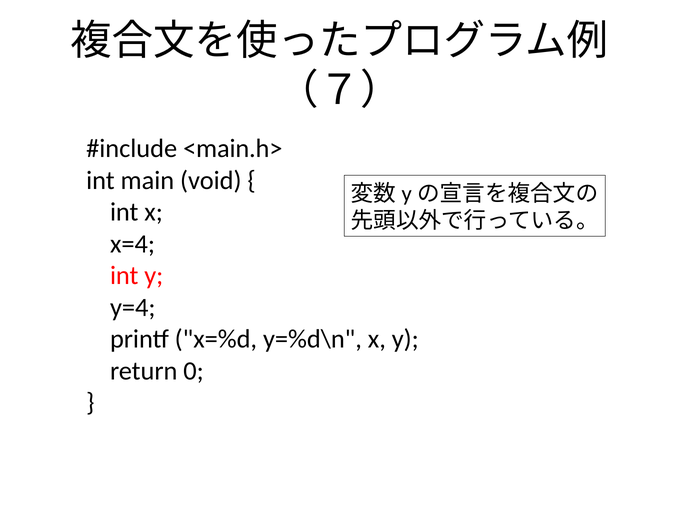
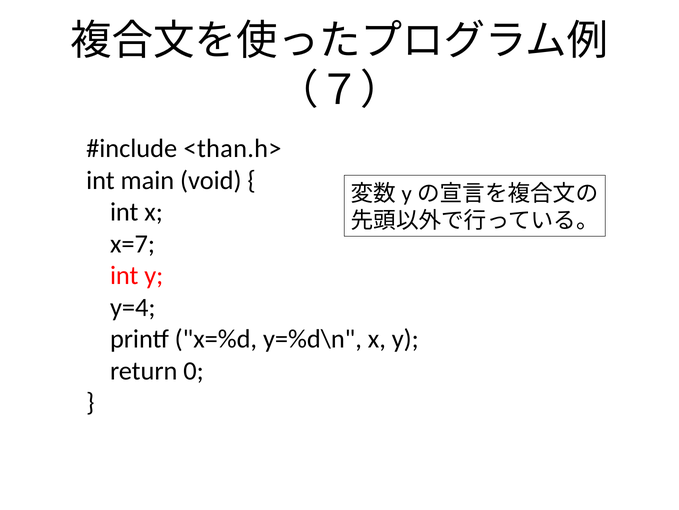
<main.h>: <main.h> -> <than.h> (233, 148)
x=4: x=4 -> x=7 (132, 243)
